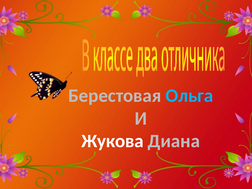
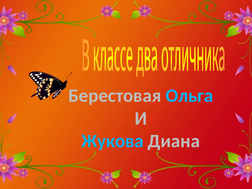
Жукова colour: white -> light blue (113, 141)
